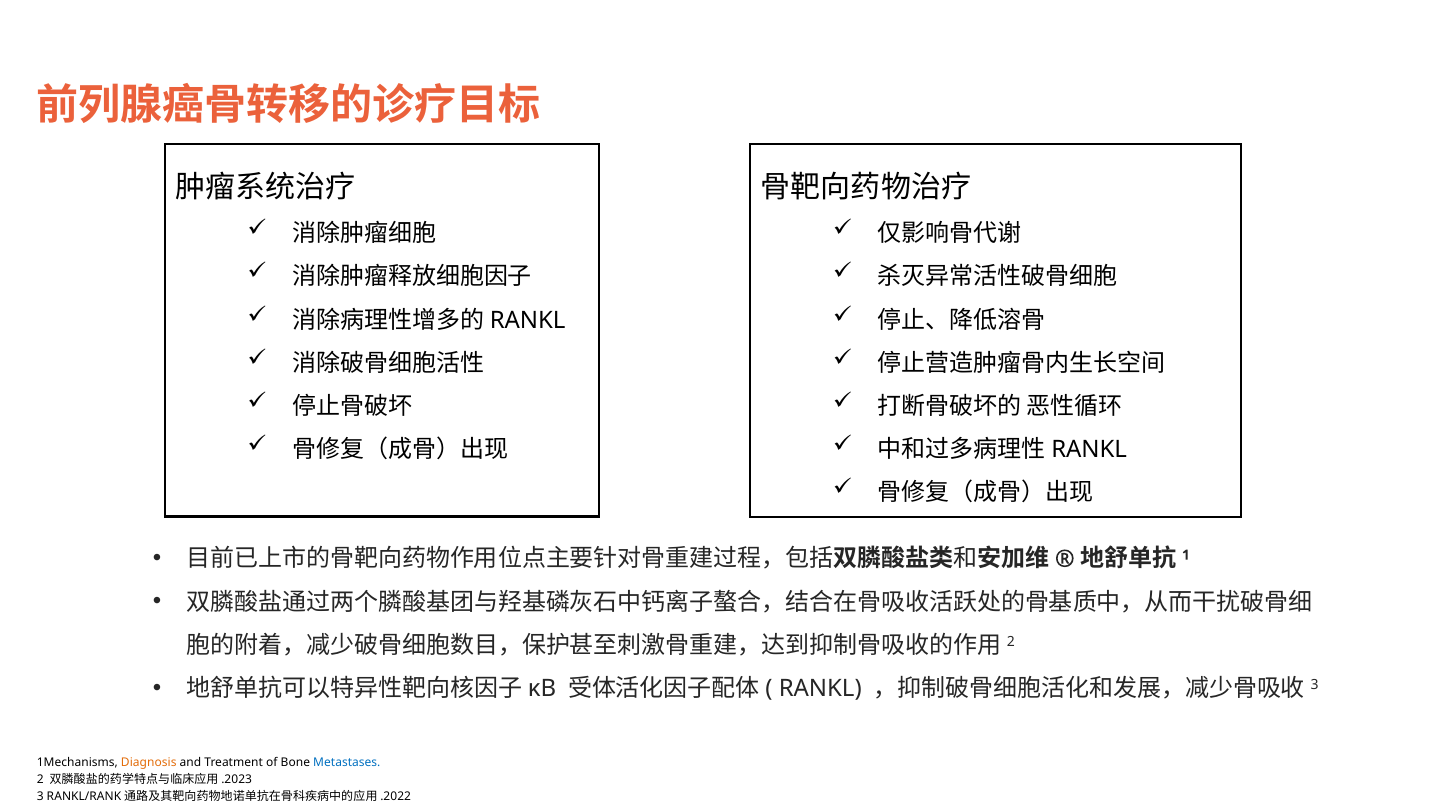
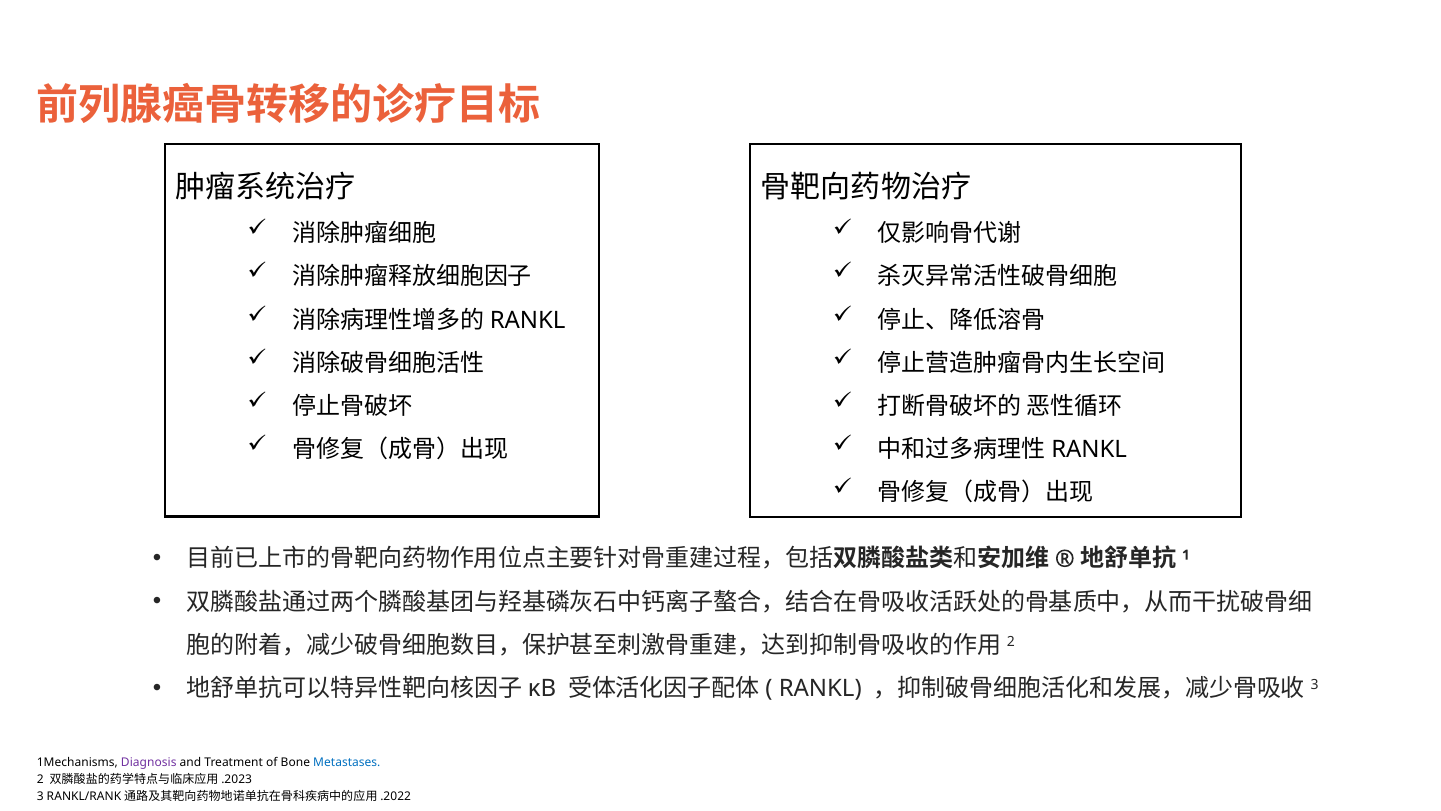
Diagnosis colour: orange -> purple (149, 762)
